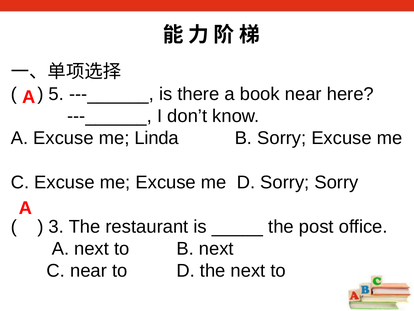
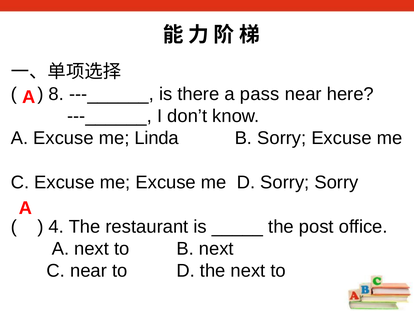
5: 5 -> 8 (56, 94)
book: book -> pass (260, 94)
3: 3 -> 4 (56, 226)
